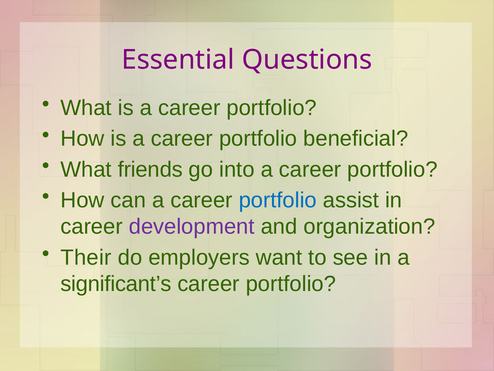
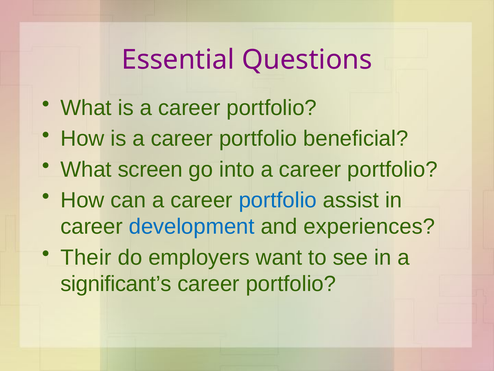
friends: friends -> screen (150, 169)
development colour: purple -> blue (192, 226)
organization: organization -> experiences (369, 226)
